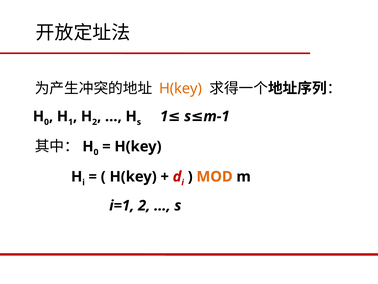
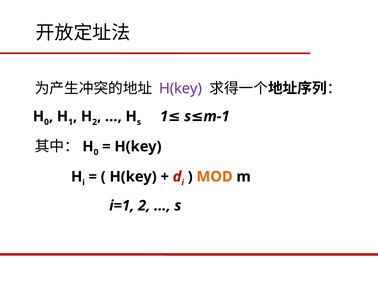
H(key colour: orange -> purple (181, 88)
